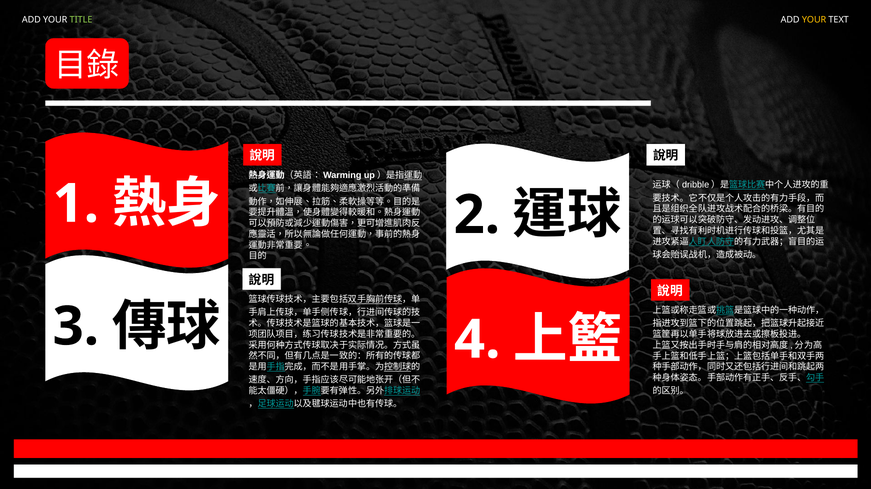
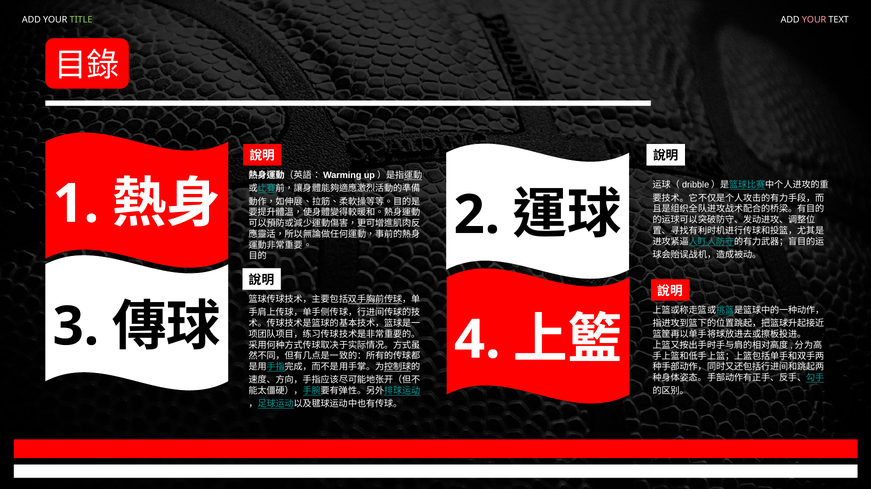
YOUR colour: yellow -> pink (814, 20)
